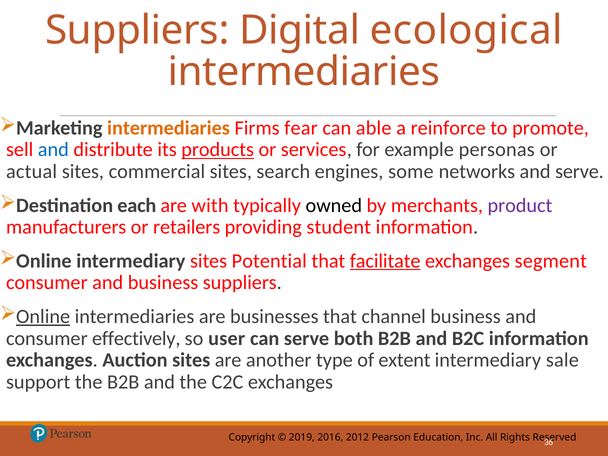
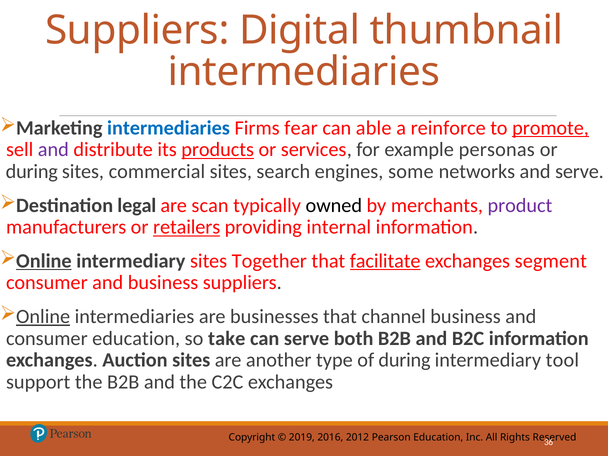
ecological: ecological -> thumbnail (467, 30)
intermediaries colour: orange -> blue (169, 128)
promote underline: none -> present (551, 128)
and colour: blue -> purple (53, 150)
actual: actual -> during (32, 172)
each: each -> legal (137, 205)
with: with -> scan (210, 205)
retailers underline: none -> present (187, 227)
student: student -> internal (339, 227)
Online underline: none -> present (44, 261)
Potential: Potential -> Together (269, 261)
consumer effectively: effectively -> education (136, 338)
user: user -> take (227, 338)
of extent: extent -> during (405, 360)
sale: sale -> tool (562, 360)
